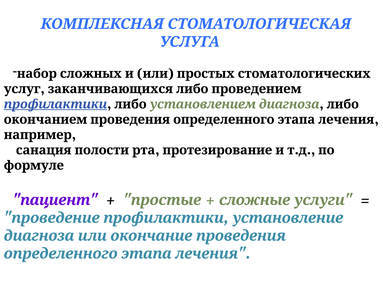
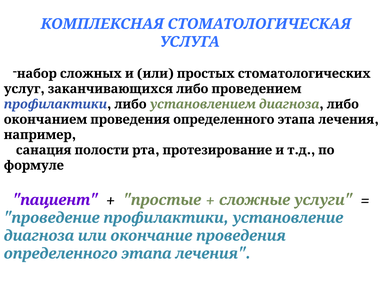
профилактики underline: present -> none (55, 104)
